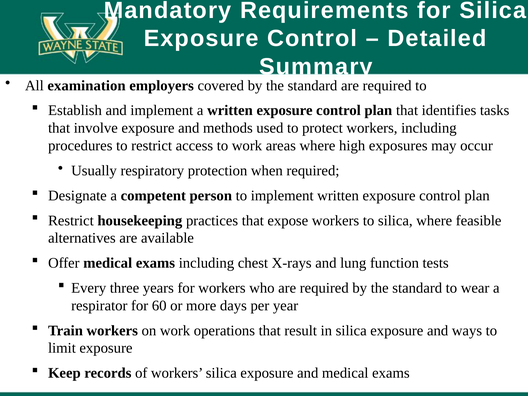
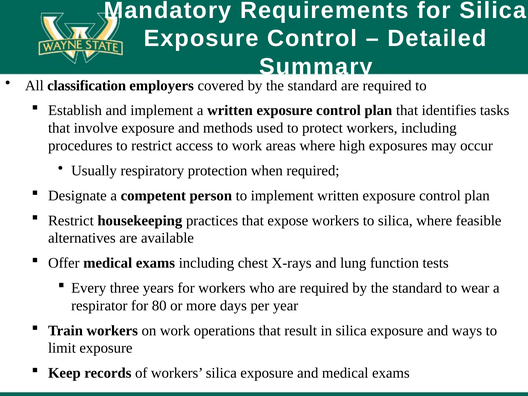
examination: examination -> classification (87, 85)
60: 60 -> 80 (159, 306)
